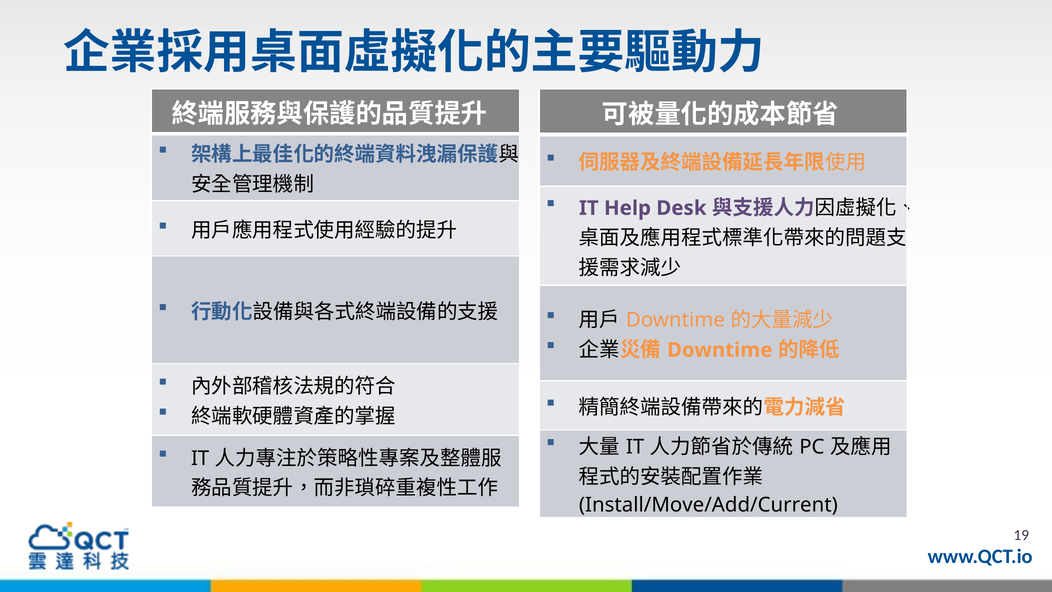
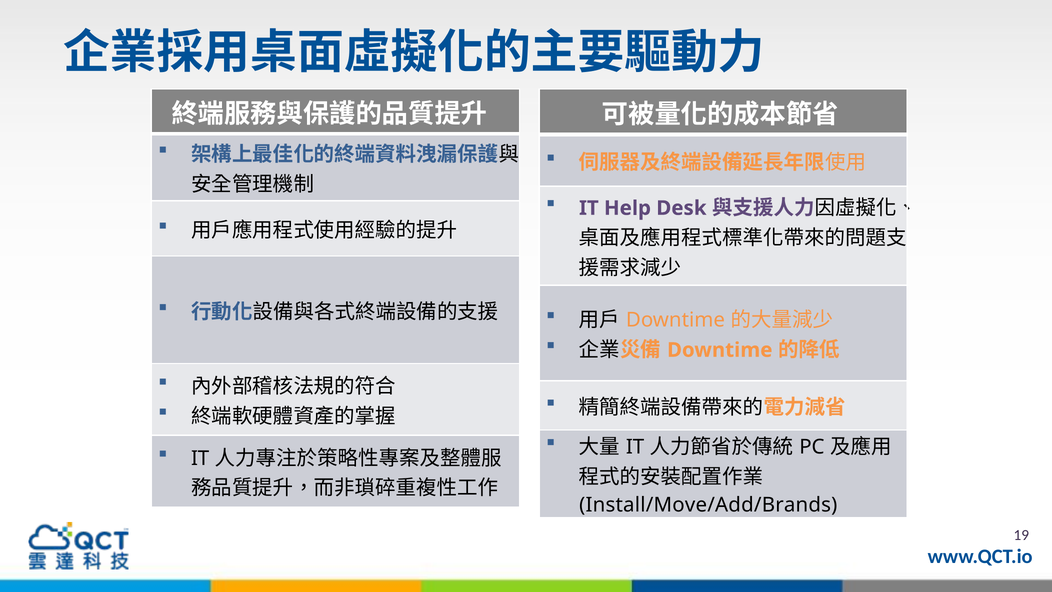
Install/Move/Add/Current: Install/Move/Add/Current -> Install/Move/Add/Brands (708, 505)
